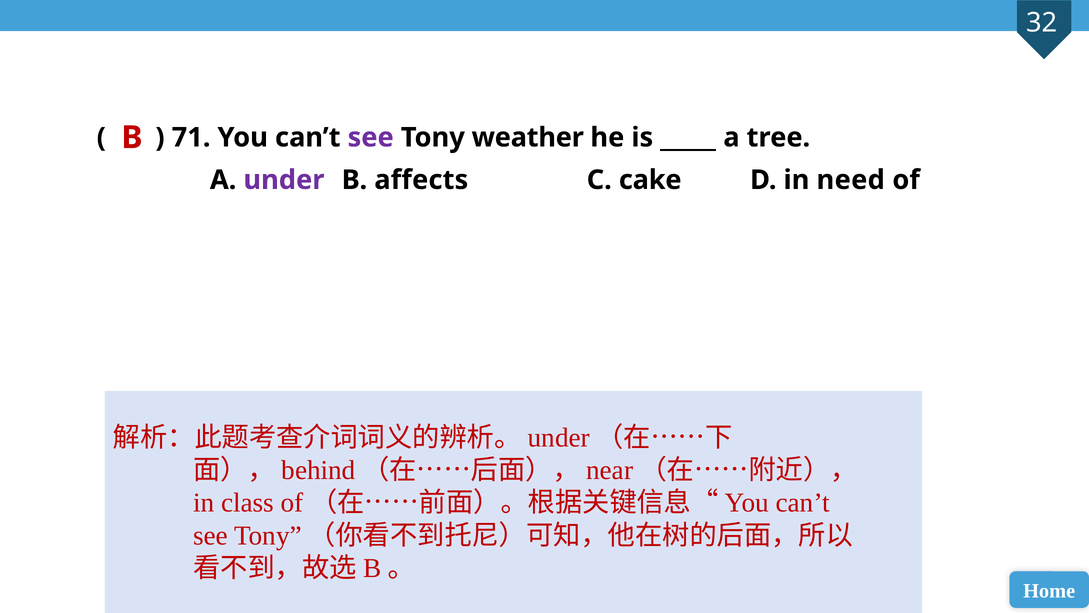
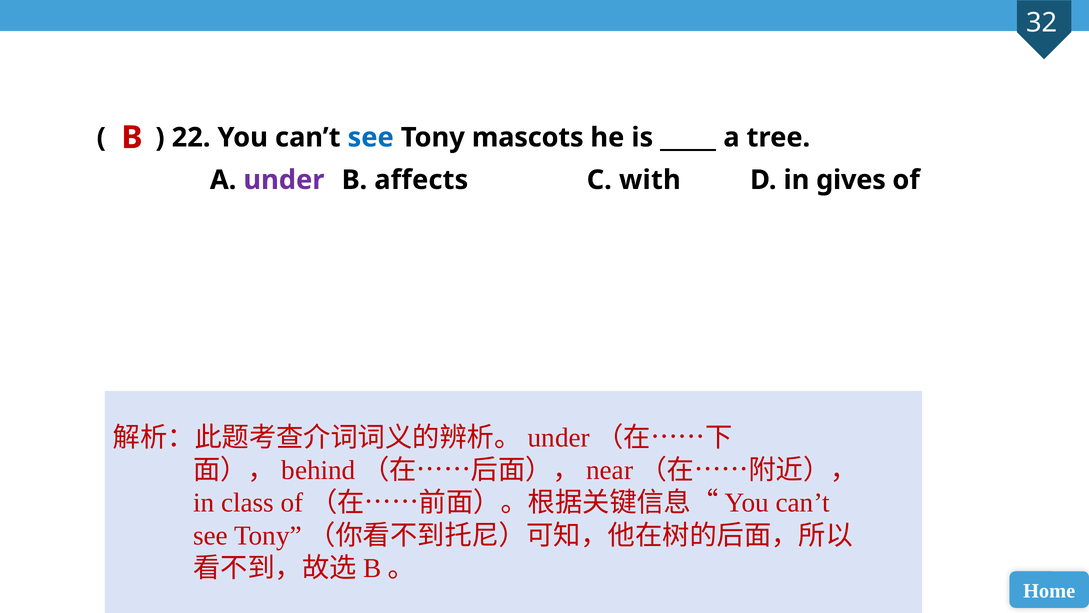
71: 71 -> 22 (191, 137)
see colour: purple -> blue (371, 137)
weather: weather -> mascots (528, 137)
cake: cake -> with (650, 180)
need: need -> gives (851, 180)
